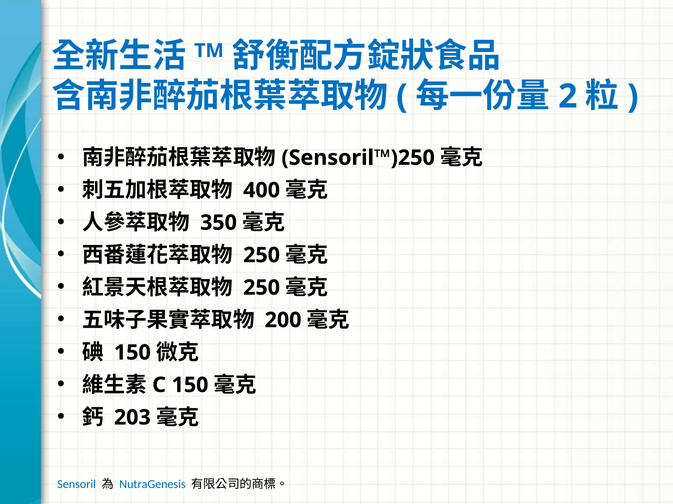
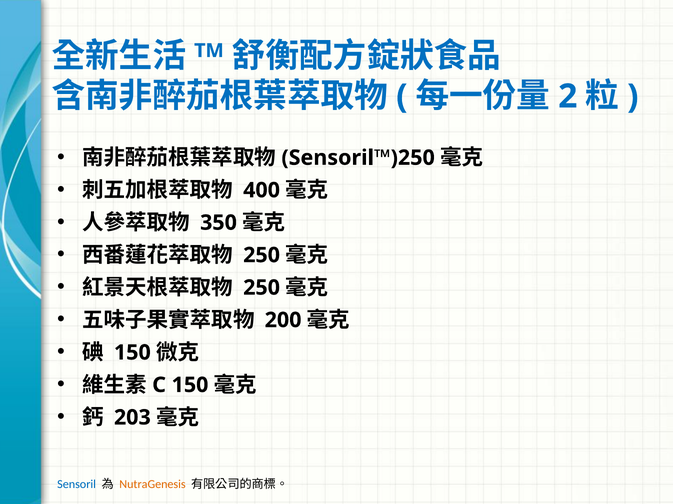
NutraGenesis colour: blue -> orange (153, 485)
